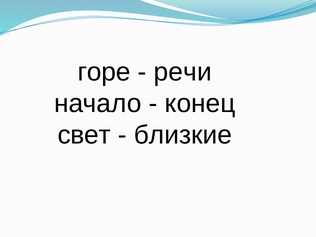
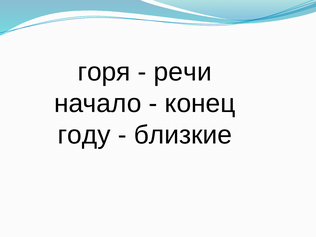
горе: горе -> горя (104, 72)
свет: свет -> году (84, 135)
